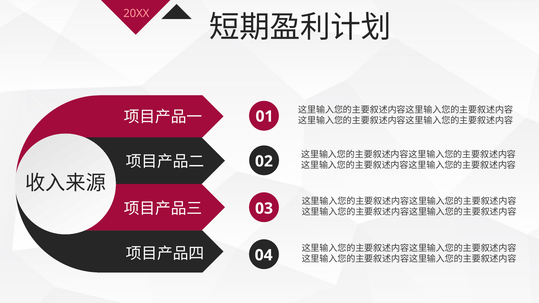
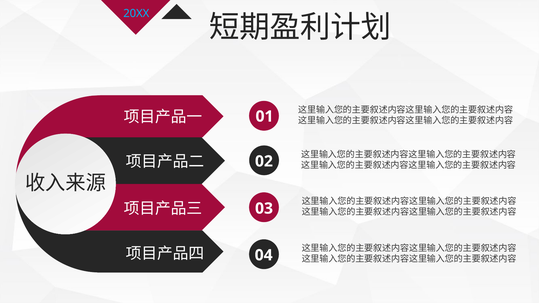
20XX colour: pink -> light blue (136, 13)
